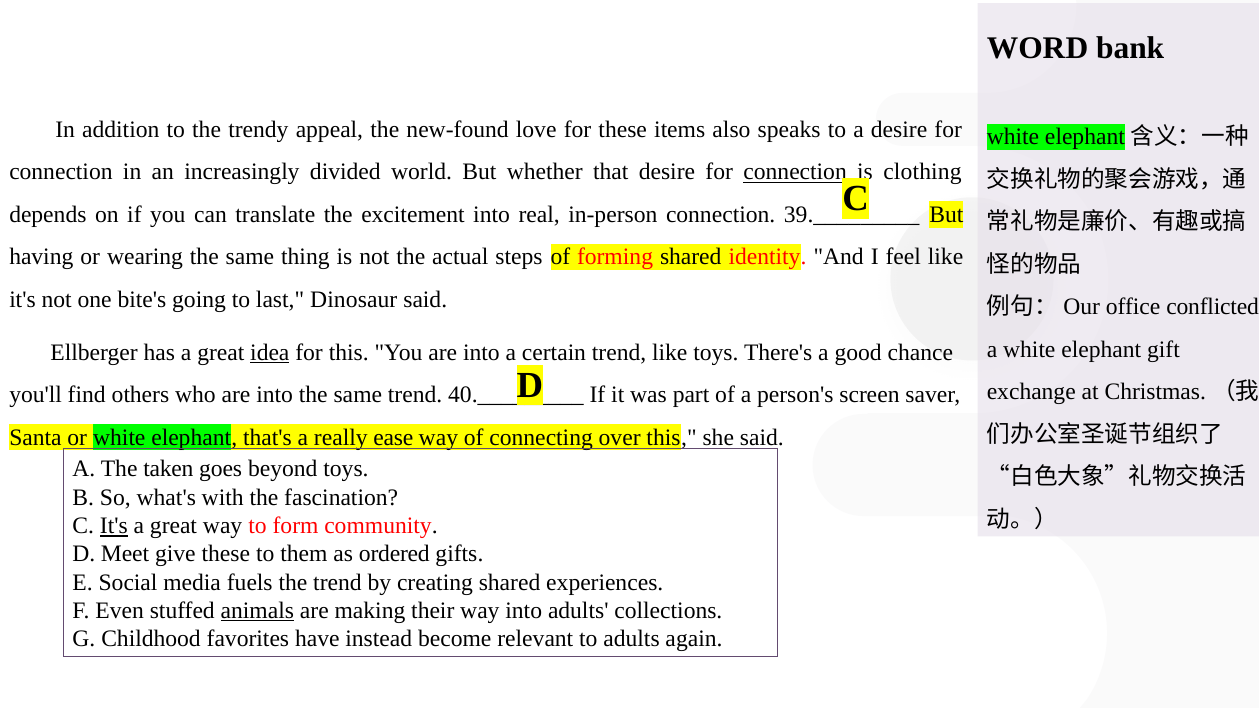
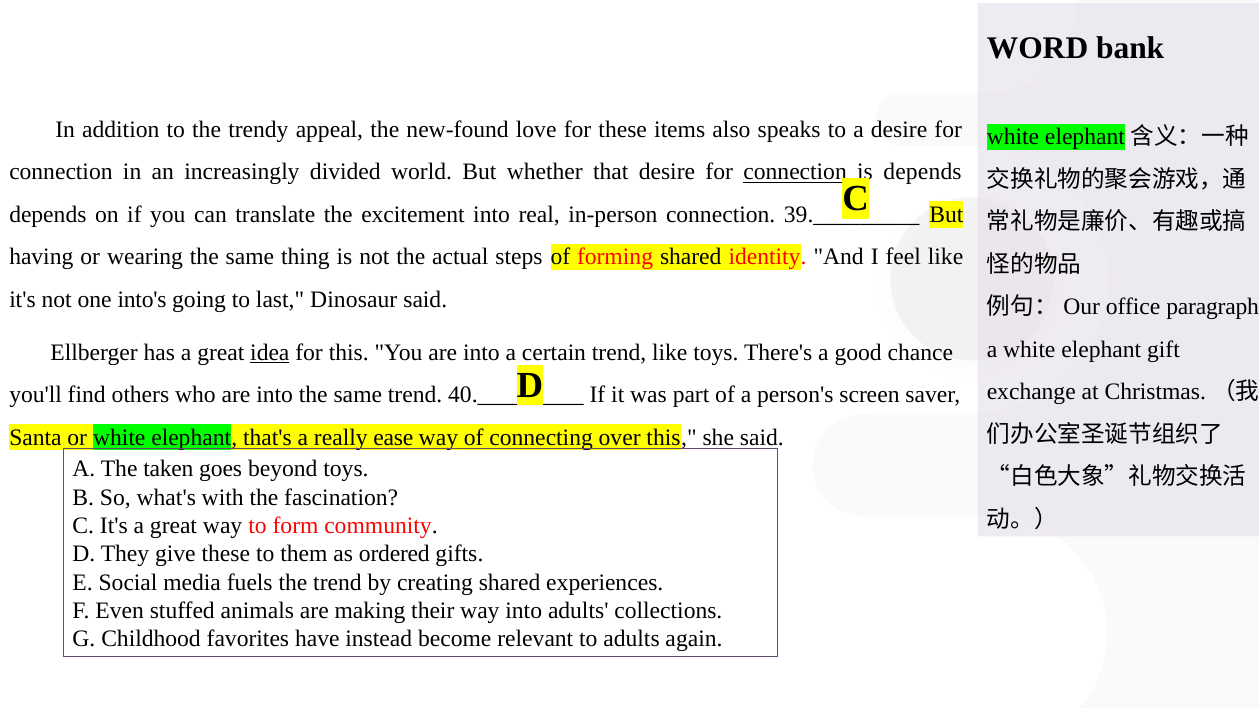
clothing: clothing -> depends (922, 172)
bite's: bite's -> into's (142, 300)
conflicted: conflicted -> paragraph (1213, 307)
It's underline: present -> none (114, 526)
Meet: Meet -> They (125, 554)
animals underline: present -> none (257, 611)
